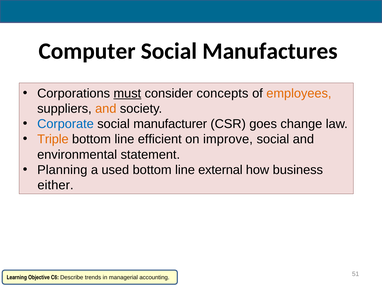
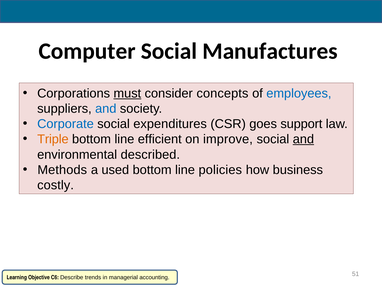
employees colour: orange -> blue (299, 93)
and colour: orange -> blue (106, 108)
manufacturer: manufacturer -> expenditures (170, 124)
change: change -> support (301, 124)
and underline: none -> present (303, 139)
statement: statement -> described (150, 154)
Planning: Planning -> Methods (62, 170)
external: external -> policies (220, 170)
either: either -> costly (56, 185)
